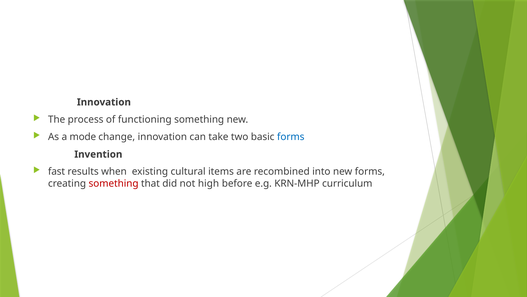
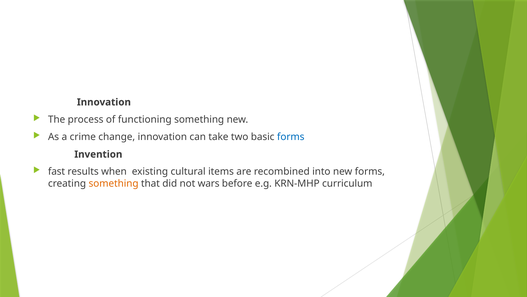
mode: mode -> crime (83, 137)
something colour: red -> orange (114, 183)
high: high -> wars (209, 183)
